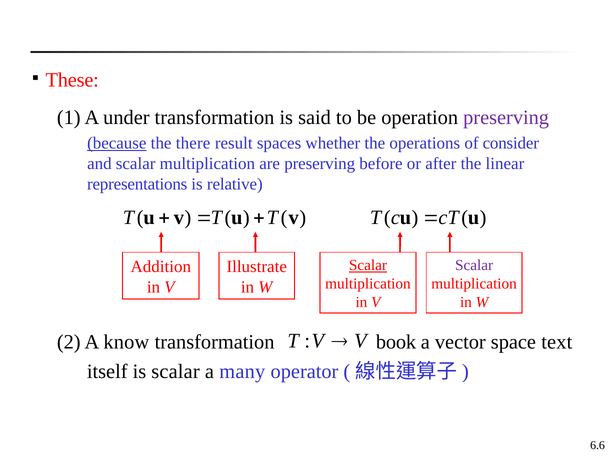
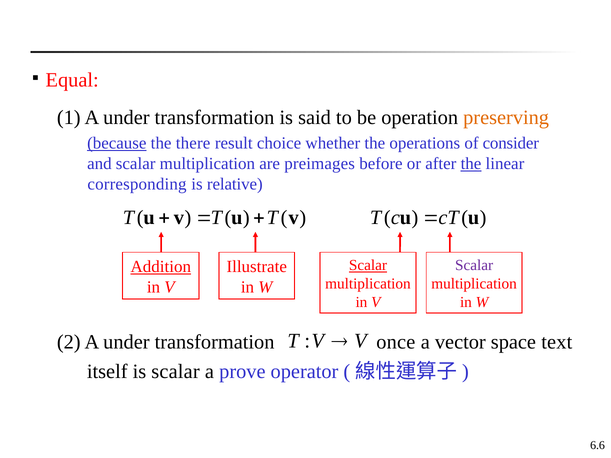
These: These -> Equal (72, 80)
preserving colour: purple -> orange (506, 117)
spaces: spaces -> choice (279, 143)
are preserving: preserving -> preimages (320, 164)
the underline: none -> present (471, 164)
representations: representations -> corresponding (137, 184)
Addition underline: none -> present (161, 267)
2 A know: know -> under (126, 342)
book: book -> once (396, 342)
many: many -> prove (242, 372)
